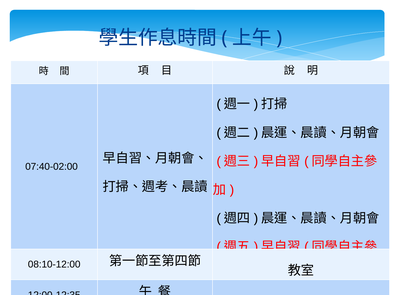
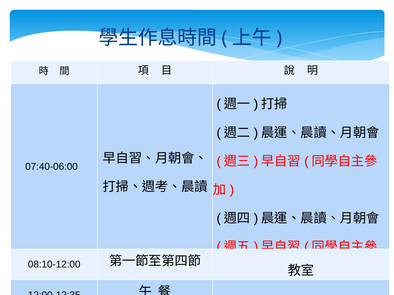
07:40-02:00: 07:40-02:00 -> 07:40-06:00 (52, 167)
